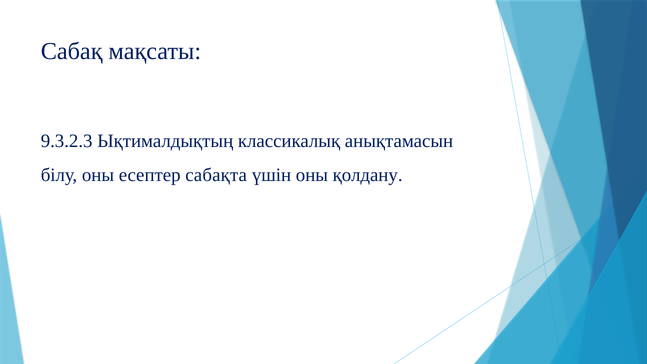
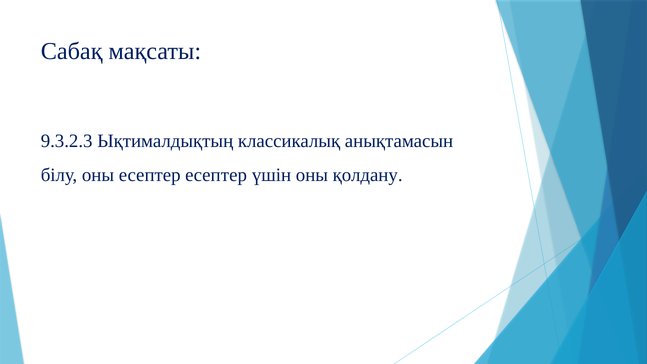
есептер сабақта: сабақта -> есептер (216, 175)
